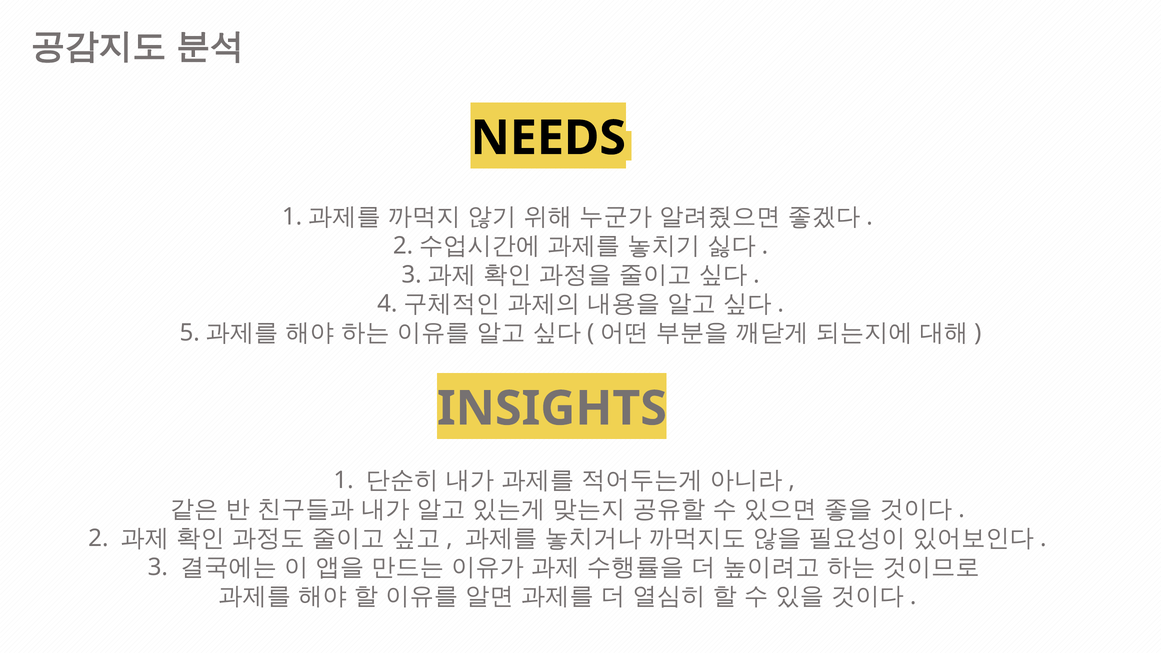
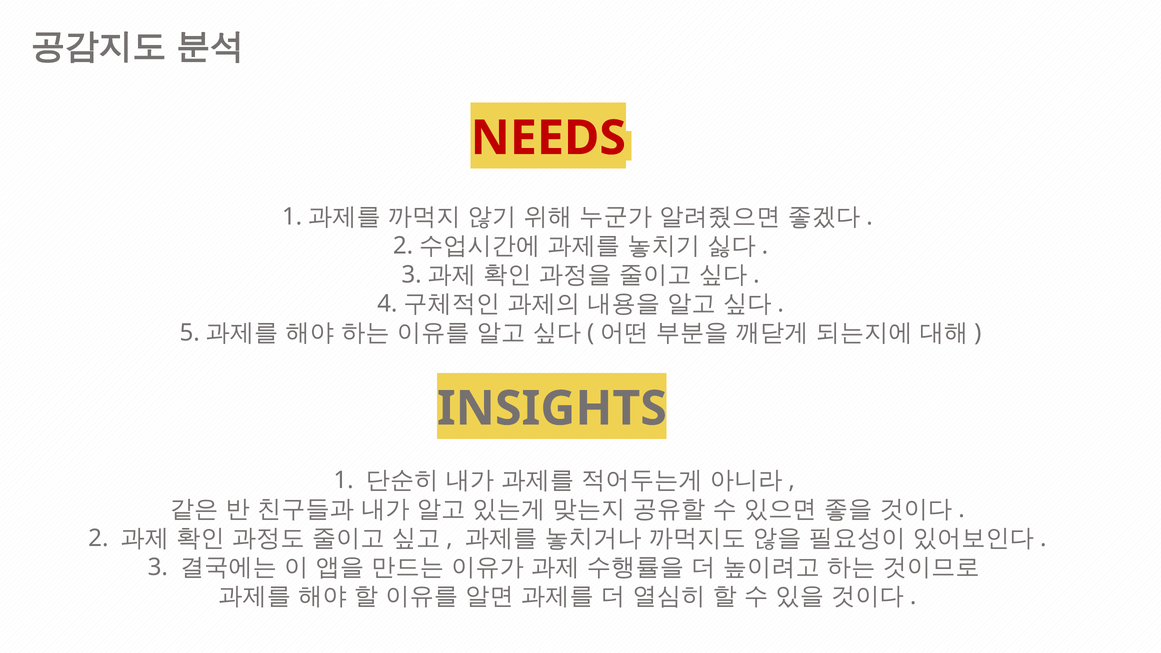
NEEDS colour: black -> red (548, 138)
